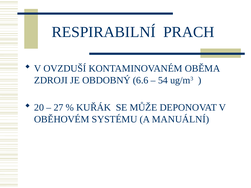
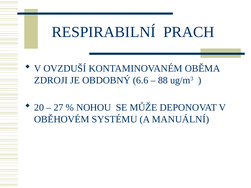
54: 54 -> 88 (163, 80)
KUŘÁK: KUŘÁK -> NOHOU (94, 108)
